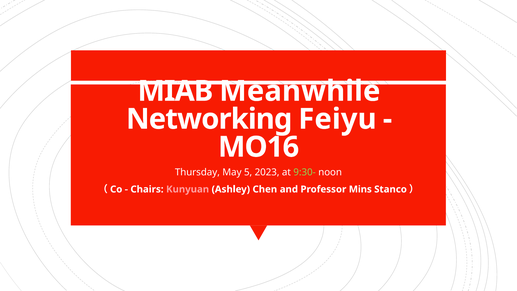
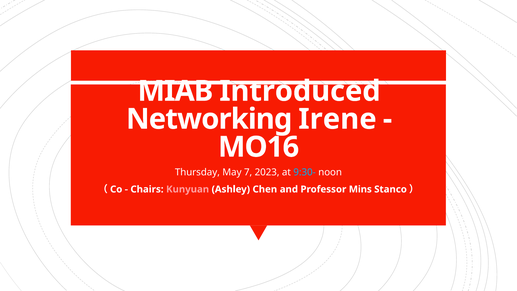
Meanwhile: Meanwhile -> Introduced (300, 91)
Feiyu: Feiyu -> Irene (337, 119)
5: 5 -> 7 (248, 172)
9:30- colour: light green -> light blue (305, 172)
